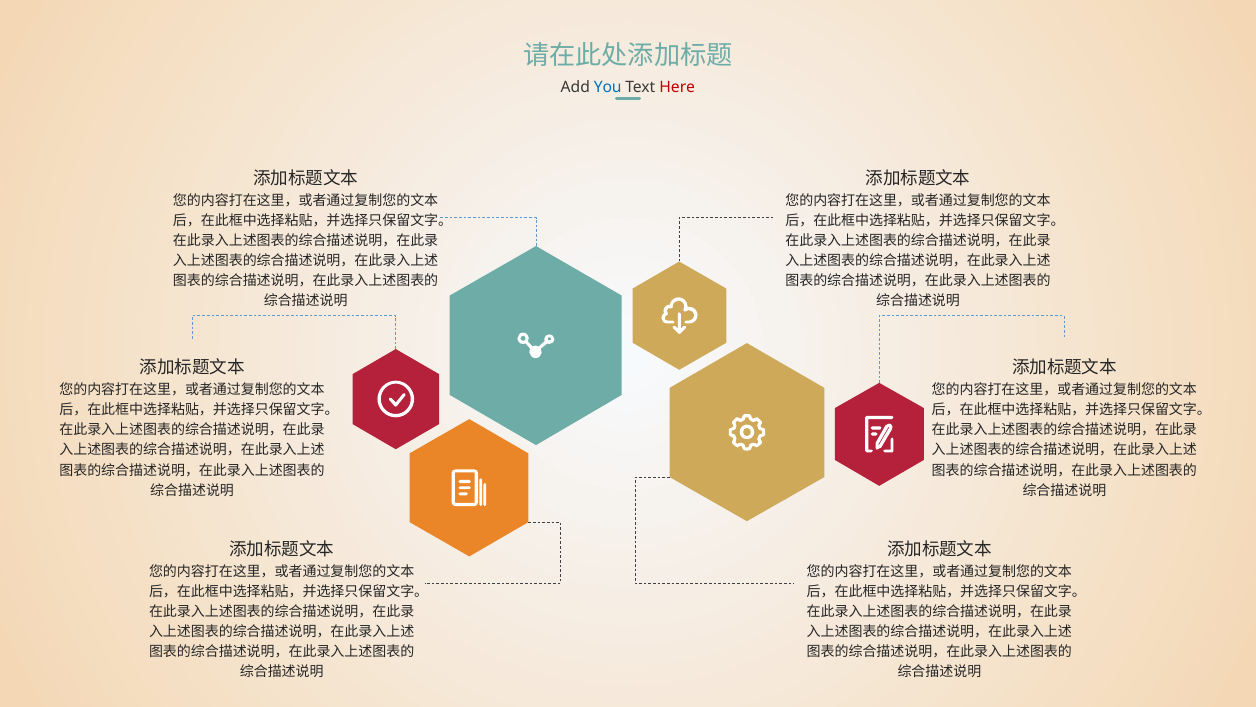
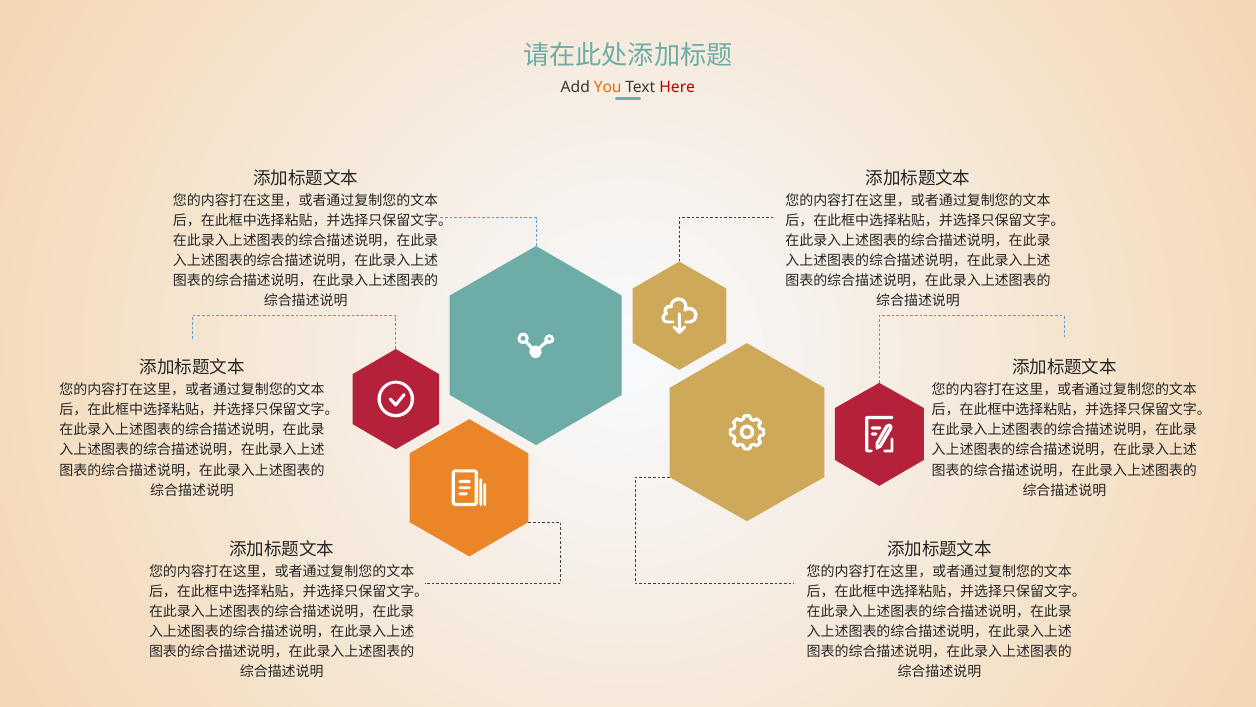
You colour: blue -> orange (608, 87)
